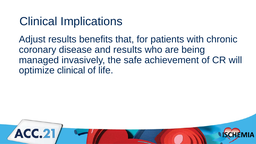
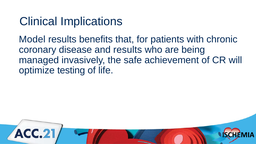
Adjust: Adjust -> Model (32, 39)
optimize clinical: clinical -> testing (71, 70)
